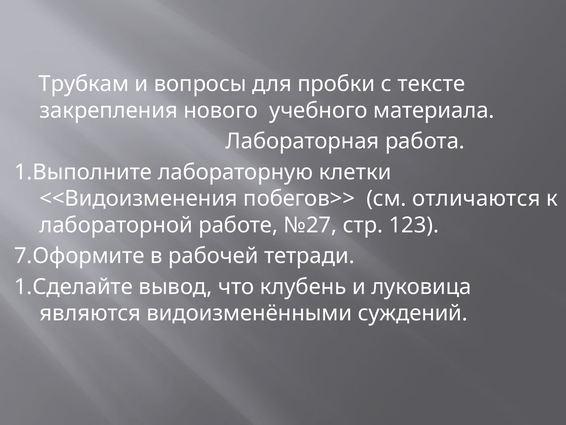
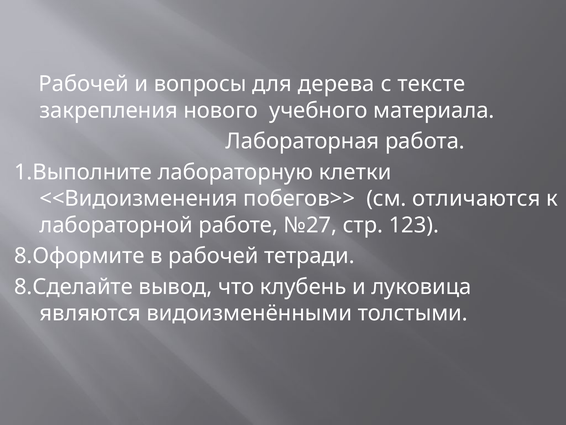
Трубкам: Трубкам -> Рабочей (84, 84)
пробки: пробки -> дерева (336, 84)
7.Оформите: 7.Оформите -> 8.Оформите (79, 256)
1.Сделайте: 1.Сделайте -> 8.Сделайте (74, 287)
суждений: суждений -> толстыми (413, 313)
